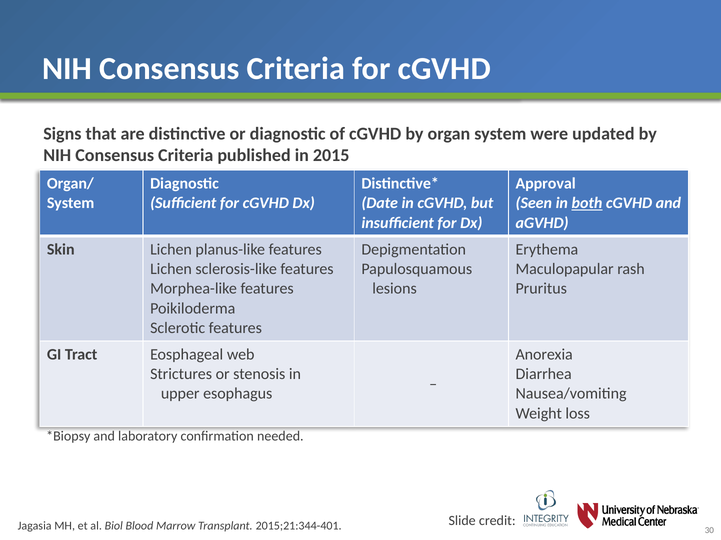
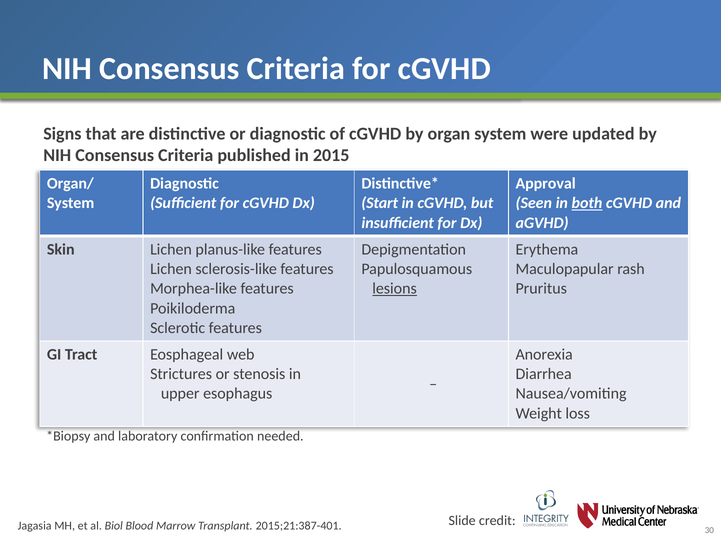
Date: Date -> Start (380, 203)
lesions underline: none -> present (395, 289)
2015;21:344-401: 2015;21:344-401 -> 2015;21:387-401 (299, 527)
